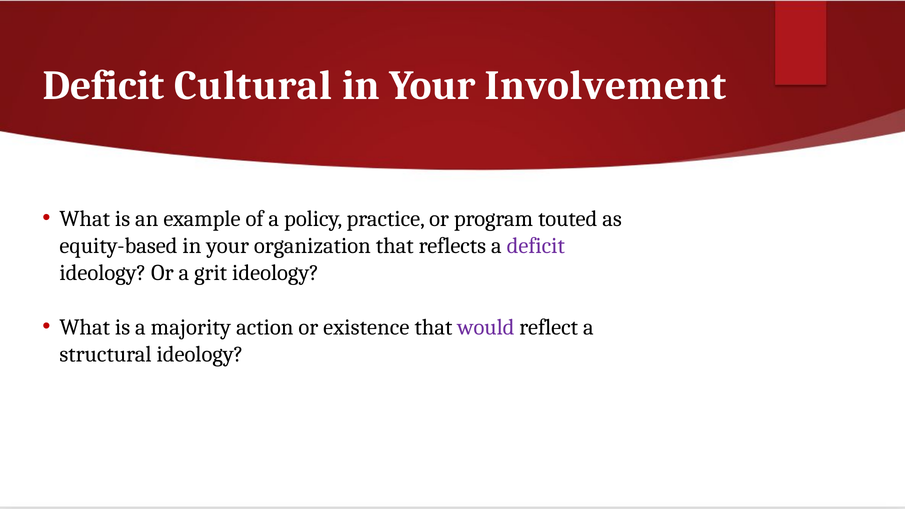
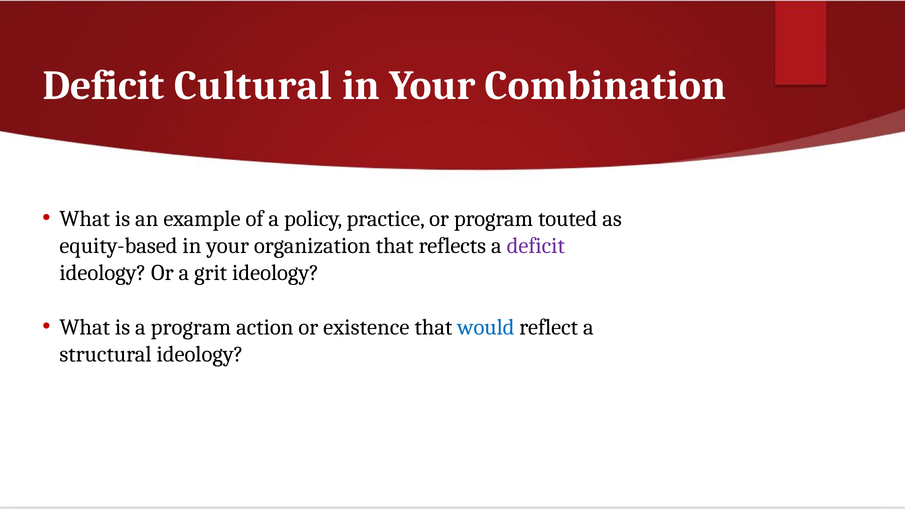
Involvement: Involvement -> Combination (606, 85)
a majority: majority -> program (191, 327)
would colour: purple -> blue (486, 327)
